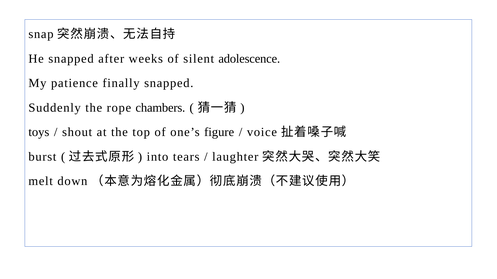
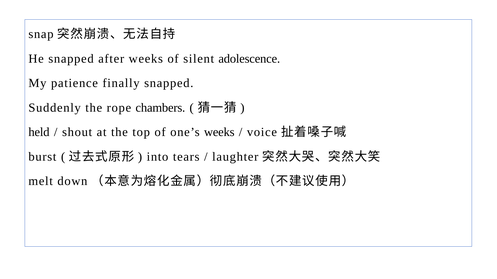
toys: toys -> held (39, 132)
one’s figure: figure -> weeks (219, 132)
